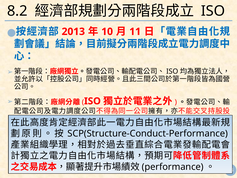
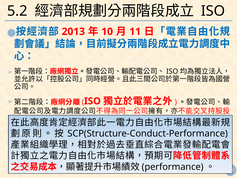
8.2: 8.2 -> 5.2 (17, 11)
